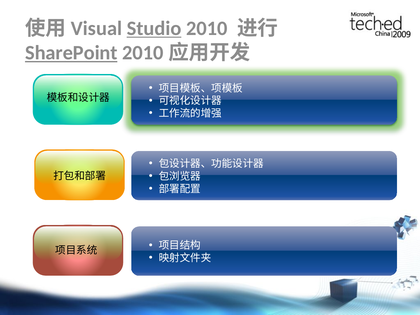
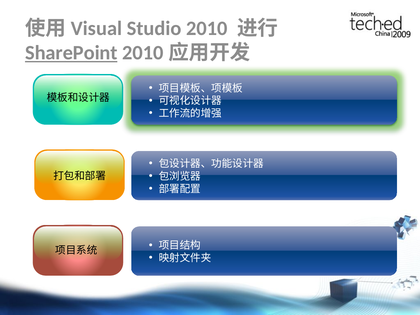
Studio underline: present -> none (154, 28)
